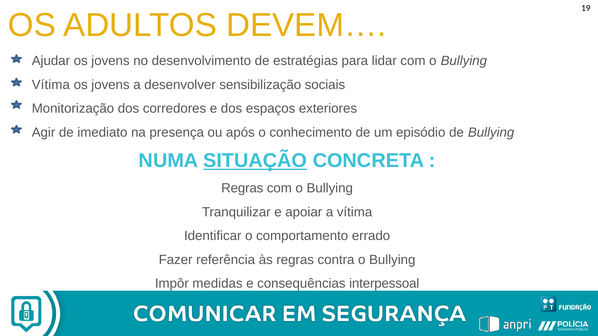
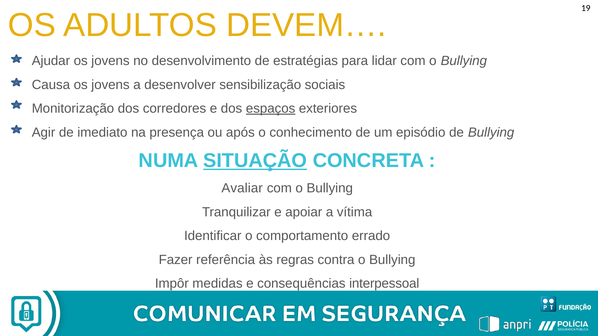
Vítima: Vítima -> Causa (51, 85)
espaços underline: none -> present (271, 109)
Regras: Regras -> Avaliar (242, 188)
